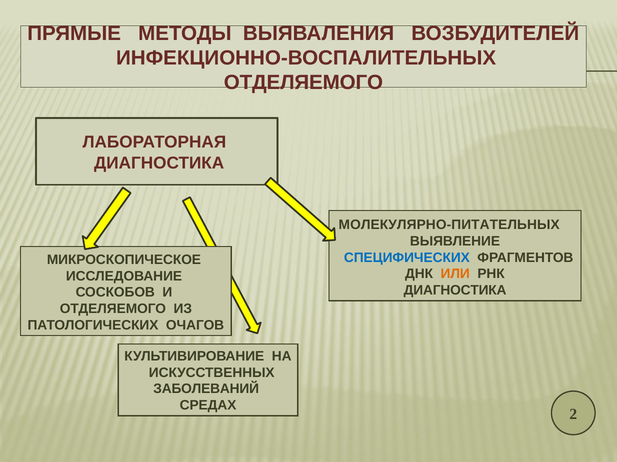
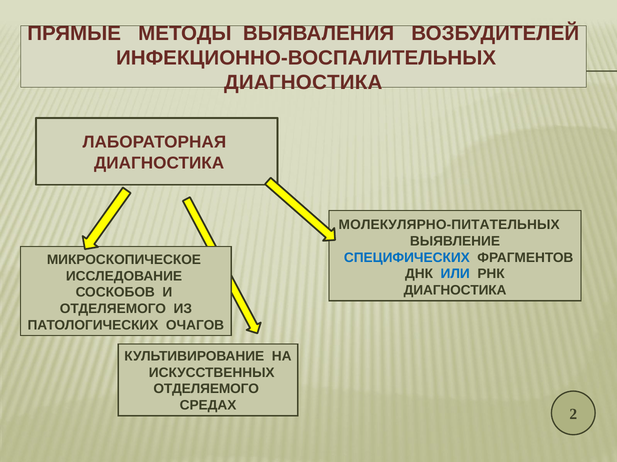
ОТДЕЛЯЕМОГО: ОТДЕЛЯЕМОГО -> ДИАГНОСТИКА (303, 83)
ИЛИ colour: orange -> blue (455, 274)
ЗАБОЛЕВАНИЙ: ЗАБОЛЕВАНИЙ -> ОТДЕЛЯЕМОГО (206, 390)
